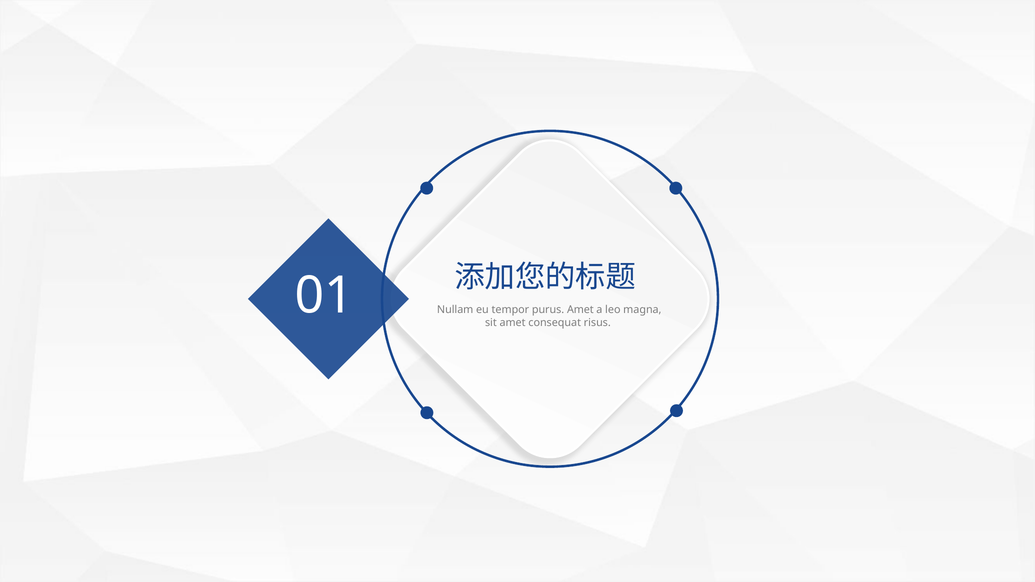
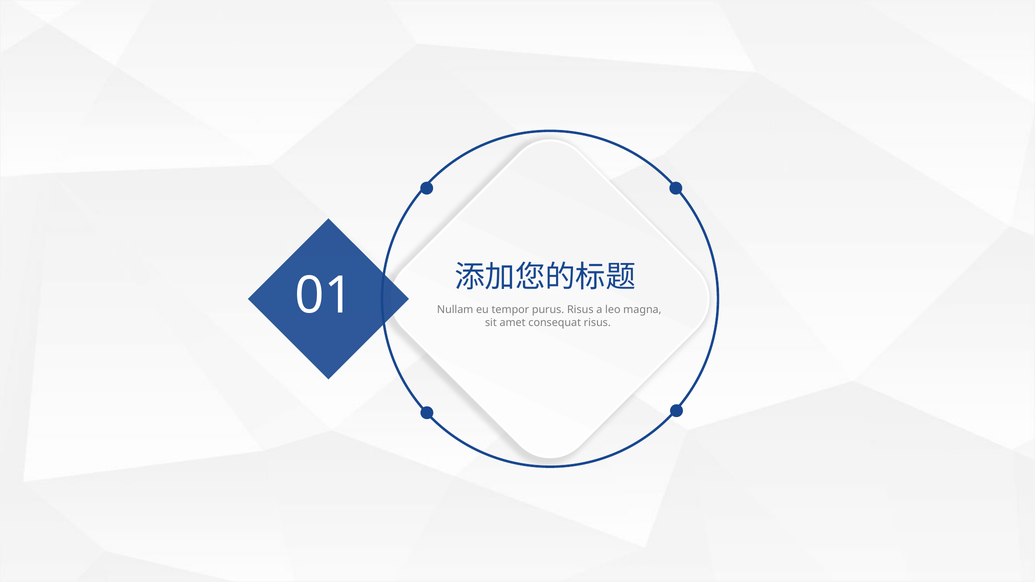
purus Amet: Amet -> Risus (580, 310)
